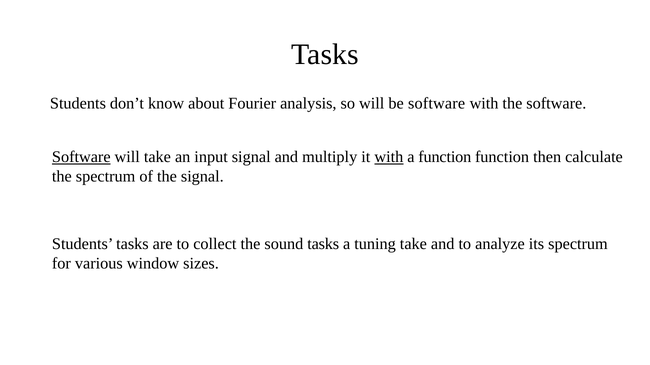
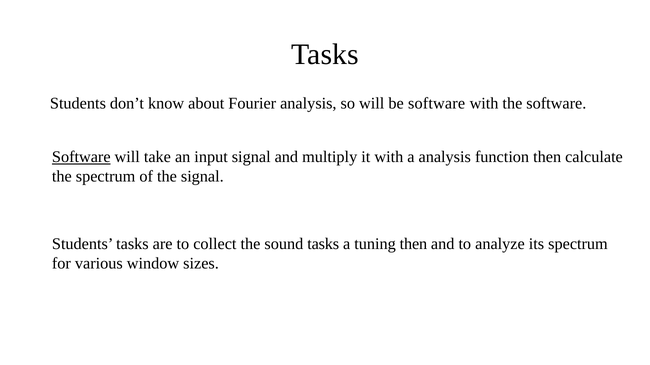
with underline: present -> none (389, 157)
a function: function -> analysis (445, 157)
tuning take: take -> then (413, 244)
